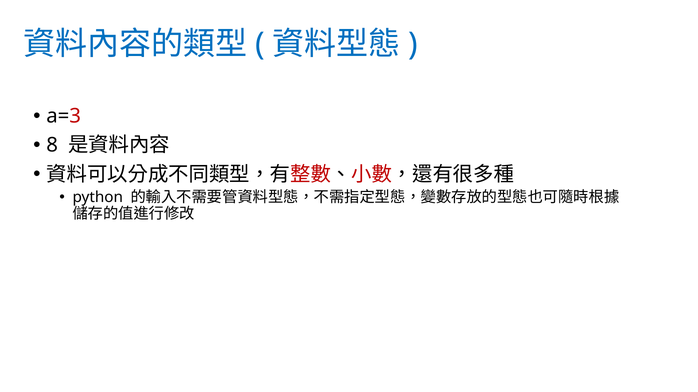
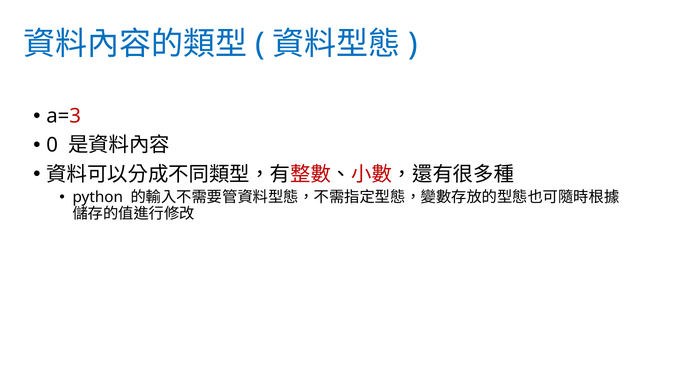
8: 8 -> 0 (52, 146)
